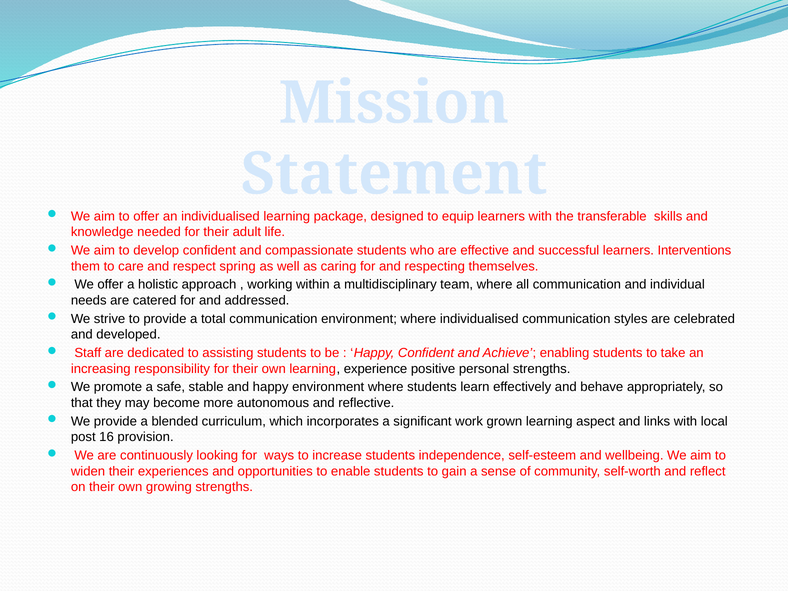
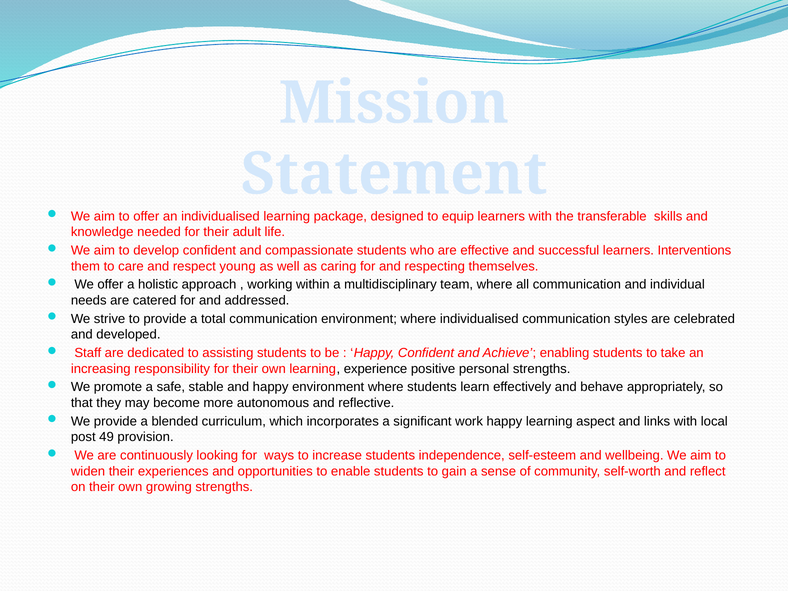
spring: spring -> young (238, 266)
work grown: grown -> happy (504, 421)
16: 16 -> 49 (107, 437)
